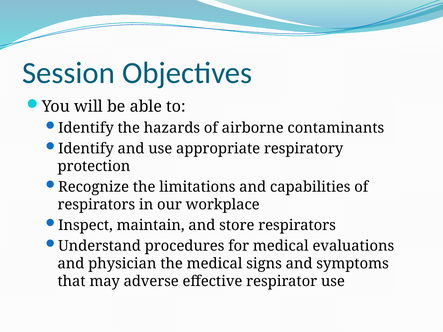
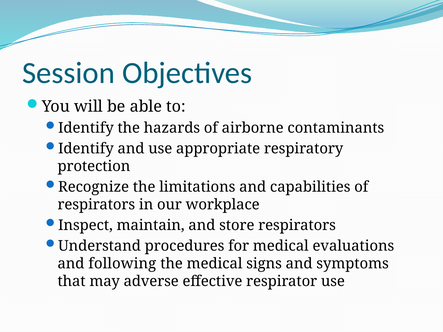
physician: physician -> following (122, 264)
